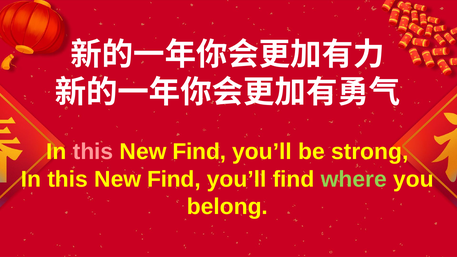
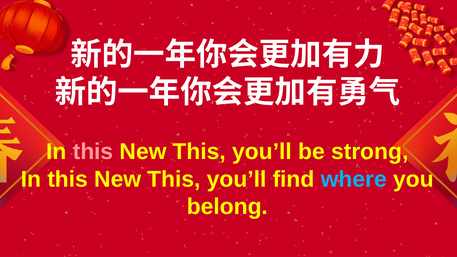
Find: Find -> This (199, 152)
Find: Find -> This (174, 179)
where colour: light green -> light blue (354, 179)
